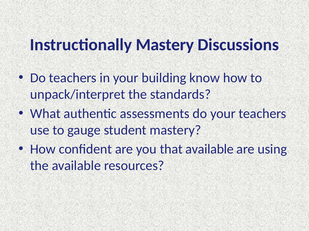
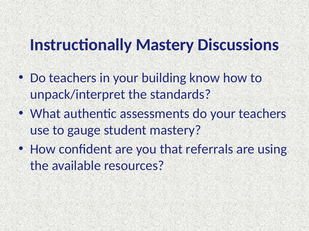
that available: available -> referrals (210, 150)
